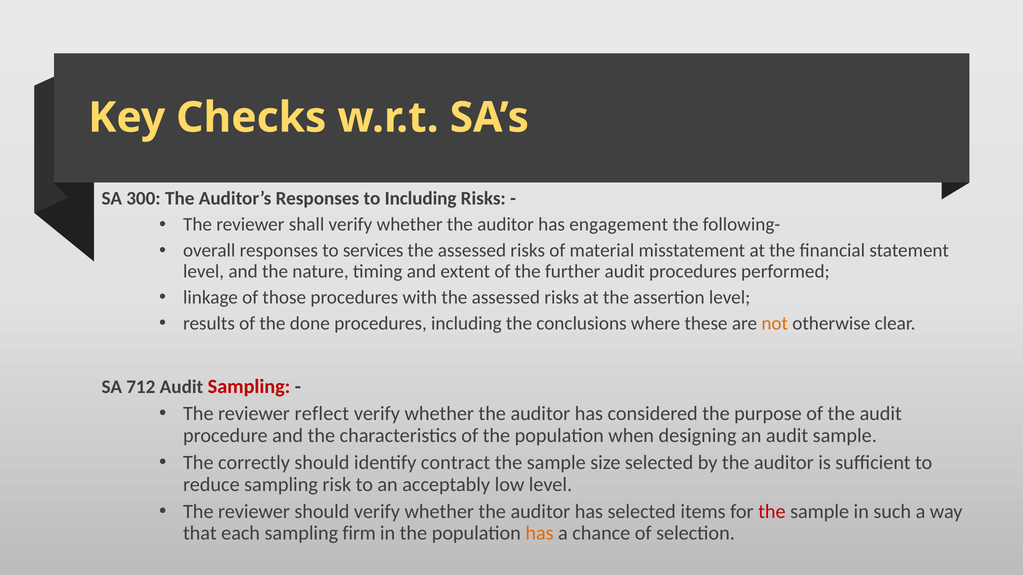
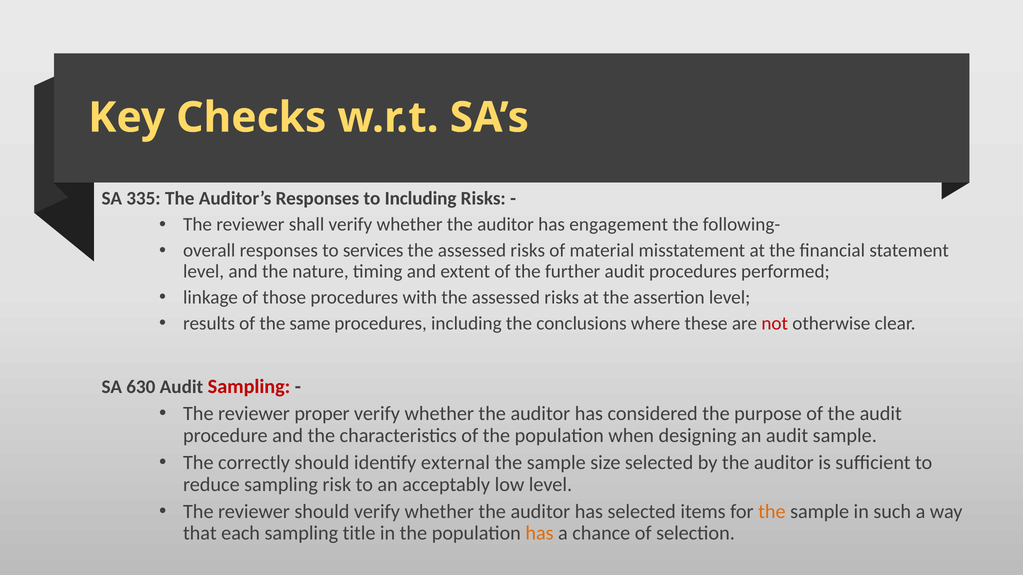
300: 300 -> 335 (143, 199)
done: done -> same (310, 323)
not colour: orange -> red (775, 323)
712: 712 -> 630 (141, 387)
reflect: reflect -> proper (322, 414)
contract: contract -> external (455, 463)
the colour: red -> orange (772, 512)
firm: firm -> title (359, 534)
